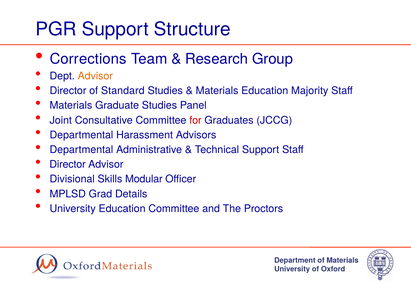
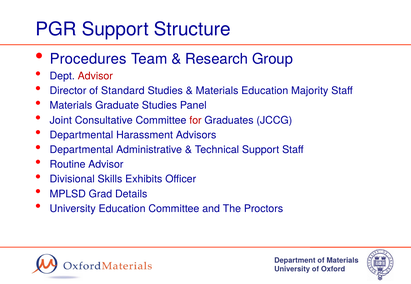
Corrections: Corrections -> Procedures (88, 59)
Advisor colour: orange -> red (95, 76)
Director: Director -> Routine (68, 165)
Modular: Modular -> Exhibits (144, 180)
